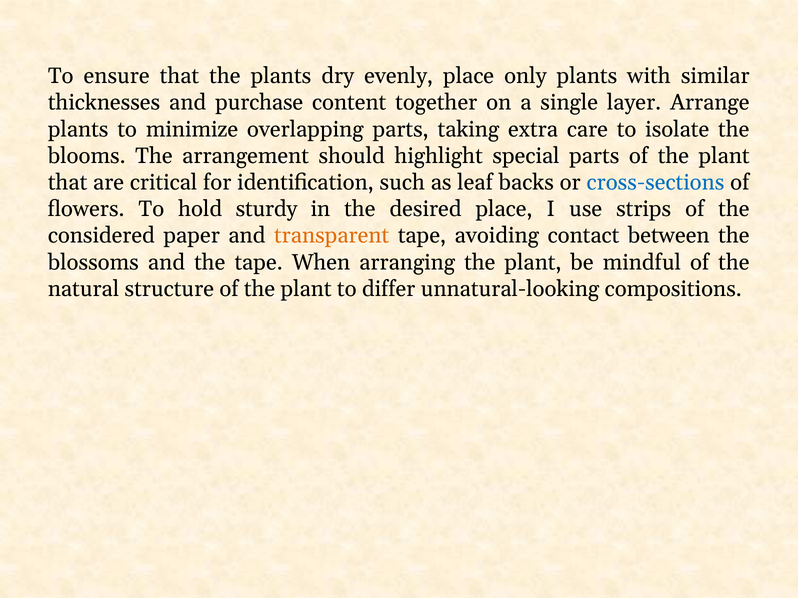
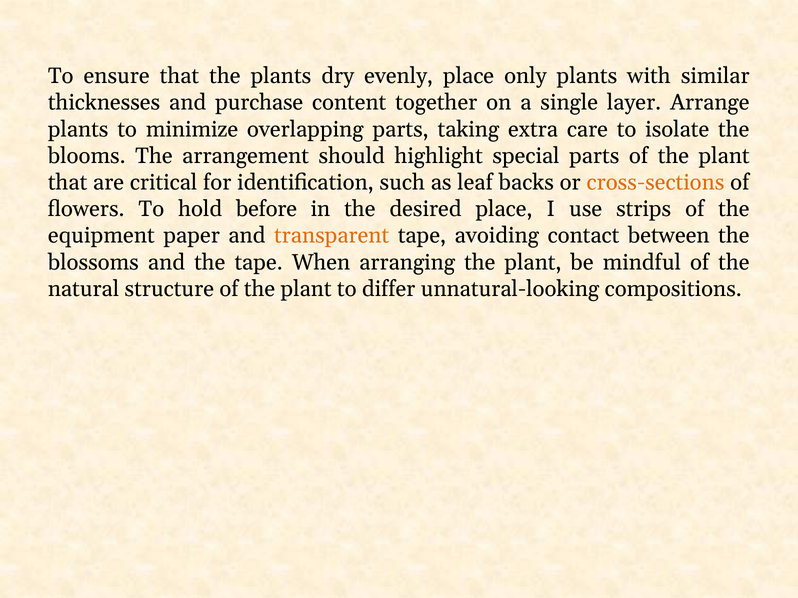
cross-sections colour: blue -> orange (655, 183)
sturdy: sturdy -> before (267, 209)
considered: considered -> equipment (101, 236)
